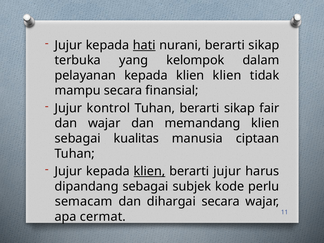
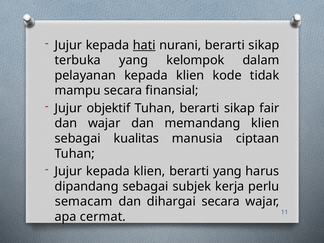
klien klien: klien -> kode (227, 75)
kontrol: kontrol -> objektif (109, 108)
klien underline: present -> none (149, 171)
berarti jujur: jujur -> yang (227, 171)
kode: kode -> kerja (230, 186)
